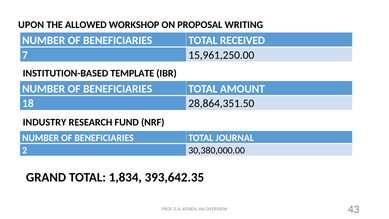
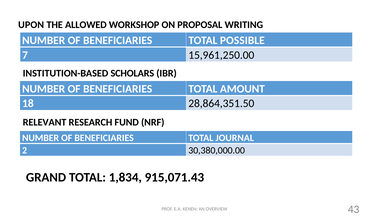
RECEIVED: RECEIVED -> POSSIBLE (242, 40)
TEMPLATE: TEMPLATE -> SCHOLARS (132, 73)
INDUSTRY: INDUSTRY -> RELEVANT (45, 122)
393,642.35: 393,642.35 -> 915,071.43 (174, 177)
